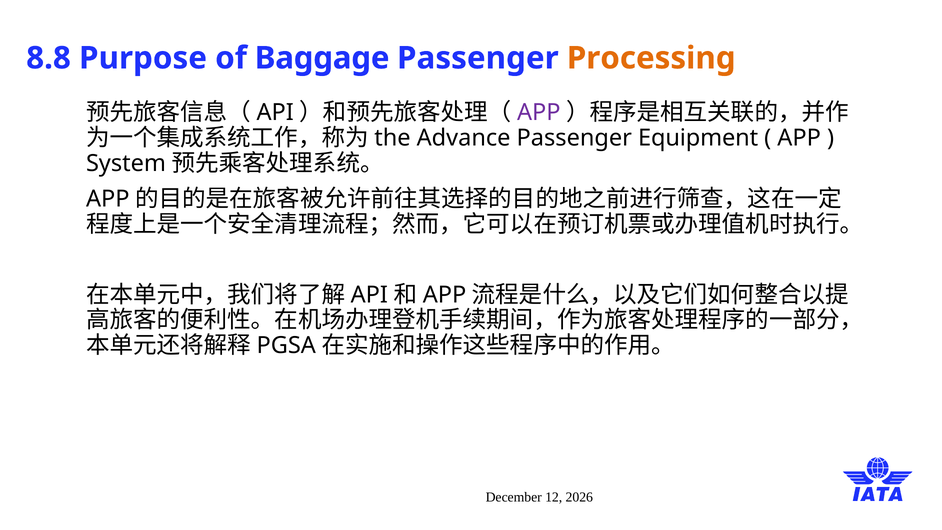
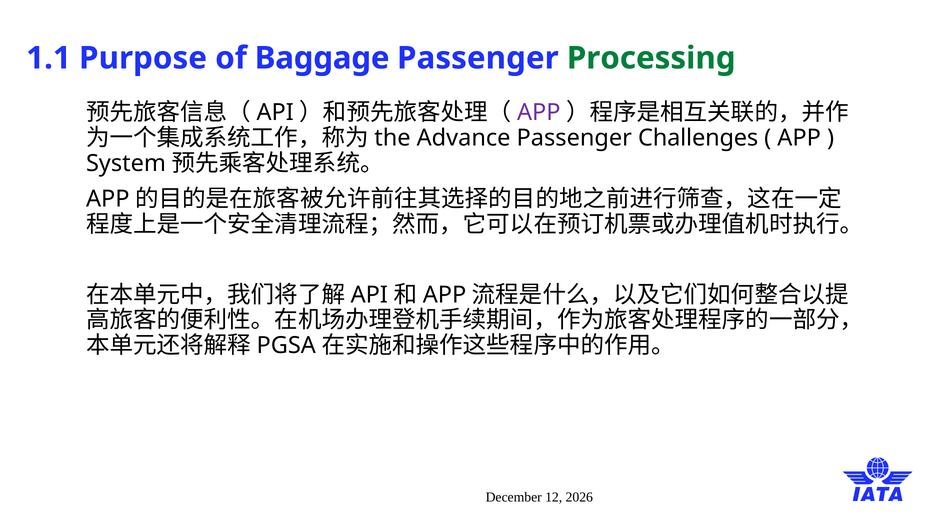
8.8: 8.8 -> 1.1 (49, 58)
Processing colour: orange -> green (651, 58)
Equipment: Equipment -> Challenges (698, 138)
